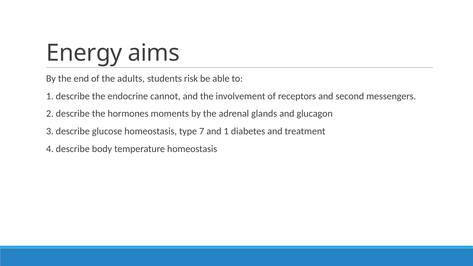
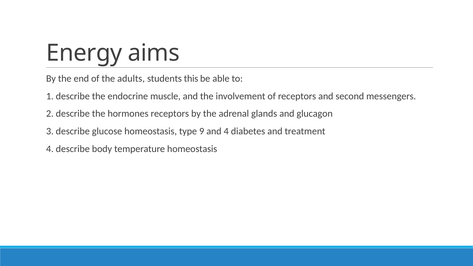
risk: risk -> this (191, 79)
cannot: cannot -> muscle (165, 96)
hormones moments: moments -> receptors (170, 114)
7: 7 -> 9 (202, 131)
and 1: 1 -> 4 (226, 131)
